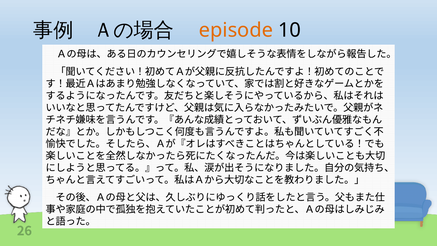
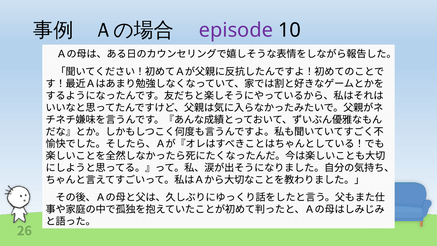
episode colour: orange -> purple (236, 30)
